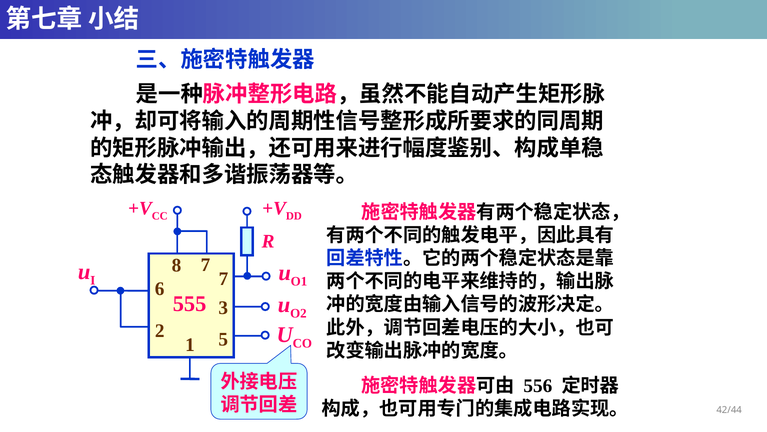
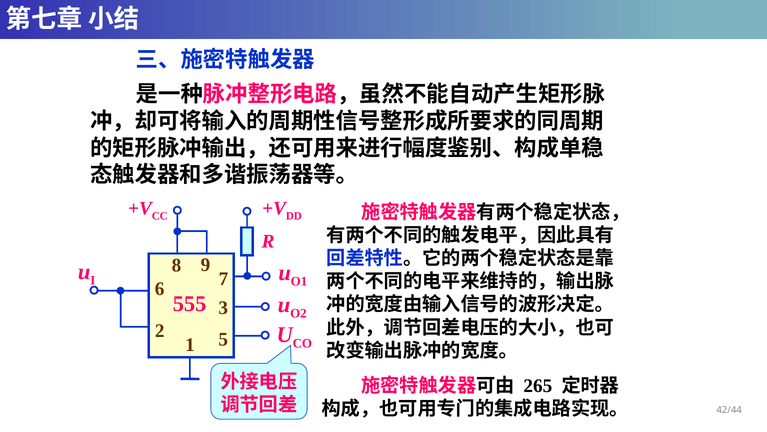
8 7: 7 -> 9 (206, 265)
556: 556 -> 265 (538, 385)
